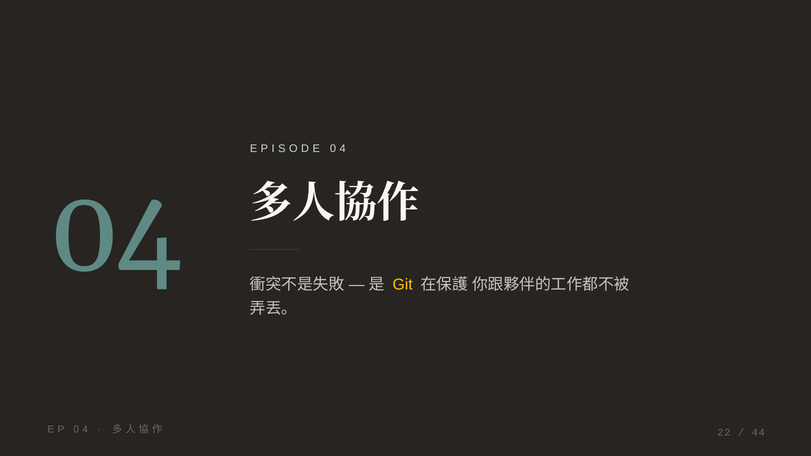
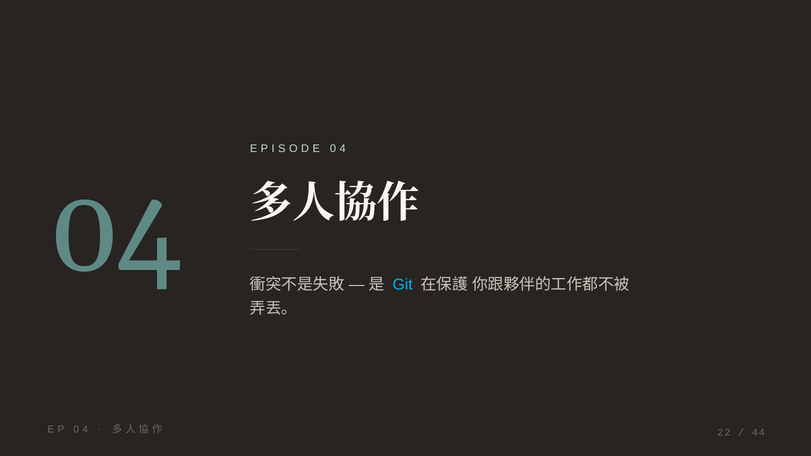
Git colour: yellow -> light blue (403, 285)
